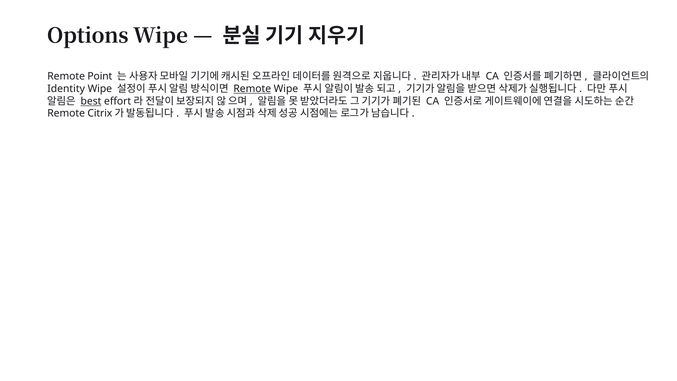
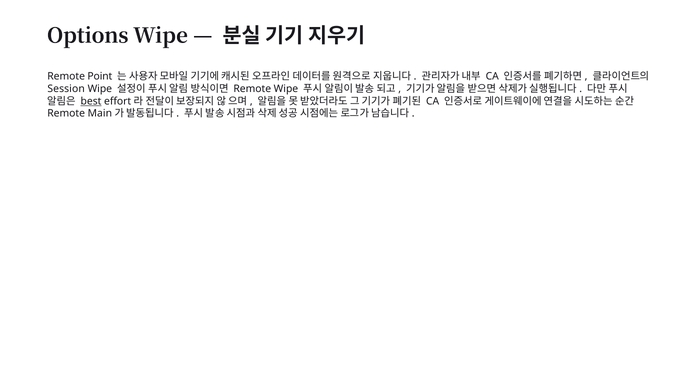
Identity: Identity -> Session (66, 89)
Remote underline: present -> none (252, 89)
Citrix: Citrix -> Main (100, 114)
